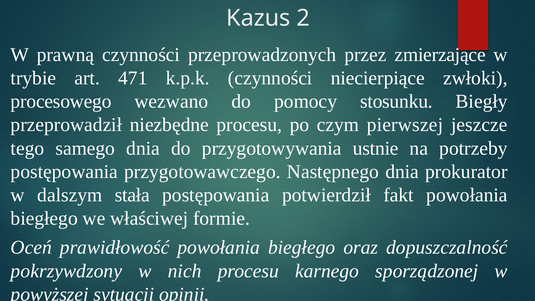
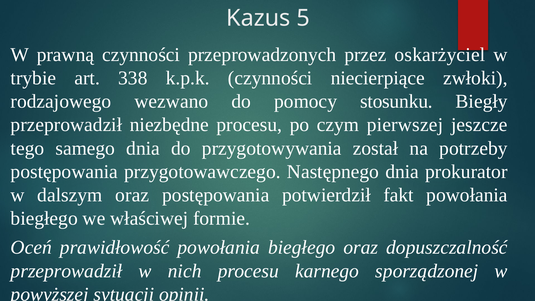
2: 2 -> 5 (303, 18)
zmierzające: zmierzające -> oskarżyciel (440, 55)
471: 471 -> 338 (133, 78)
procesowego: procesowego -> rodzajowego (61, 101)
ustnie: ustnie -> został (376, 148)
dalszym stała: stała -> oraz (132, 195)
pokrzywdzony: pokrzywdzony -> przeprowadził (66, 271)
